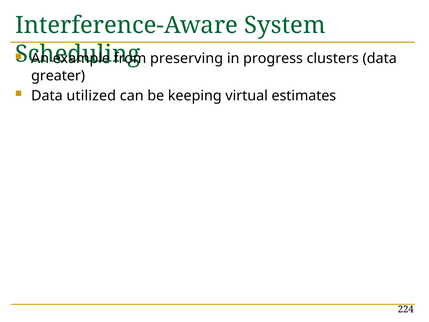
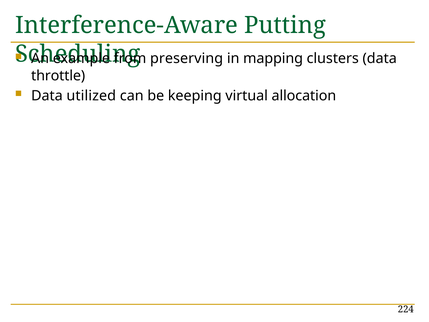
System: System -> Putting (285, 25)
progress: progress -> mapping (273, 59)
greater: greater -> throttle (58, 76)
estimates: estimates -> allocation (304, 96)
